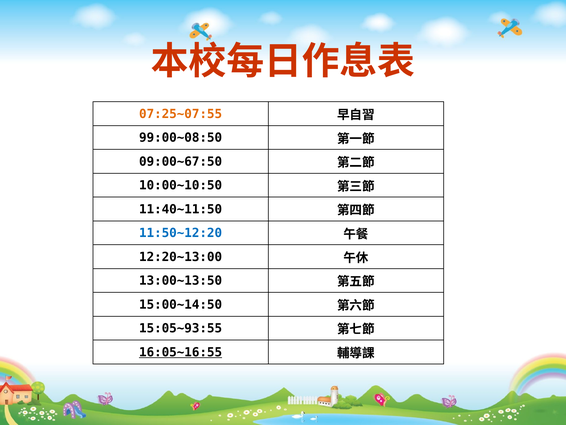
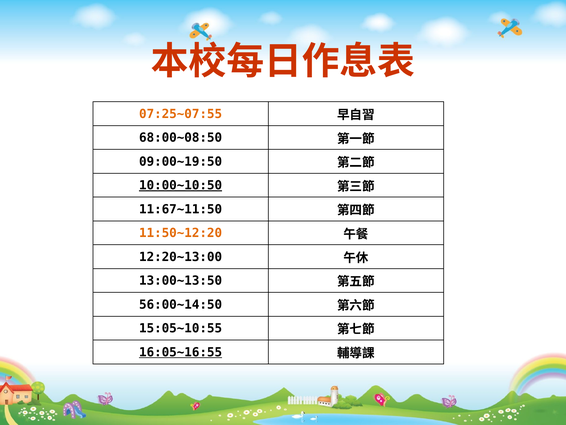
99:00~08:50: 99:00~08:50 -> 68:00~08:50 (181, 138)
09:00~67:50: 09:00~67:50 -> 09:00~19:50 (181, 161)
10:00~10:50 underline: none -> present (181, 185)
11:40~11:50: 11:40~11:50 -> 11:67~11:50 (181, 209)
11:50~12:20 colour: blue -> orange (181, 233)
15:00~14:50: 15:00~14:50 -> 56:00~14:50 (181, 304)
15:05~93:55: 15:05~93:55 -> 15:05~10:55 (181, 328)
